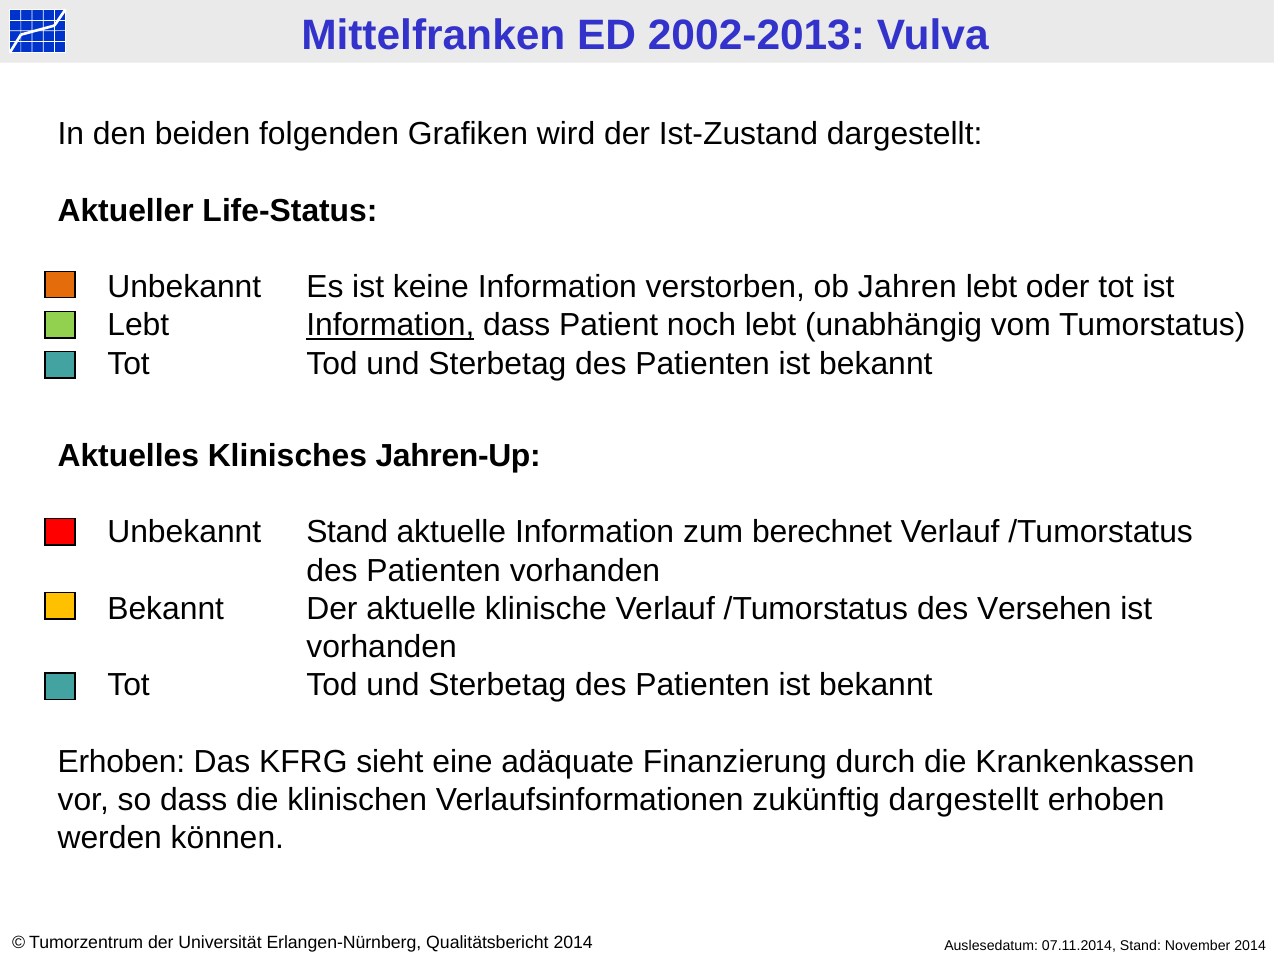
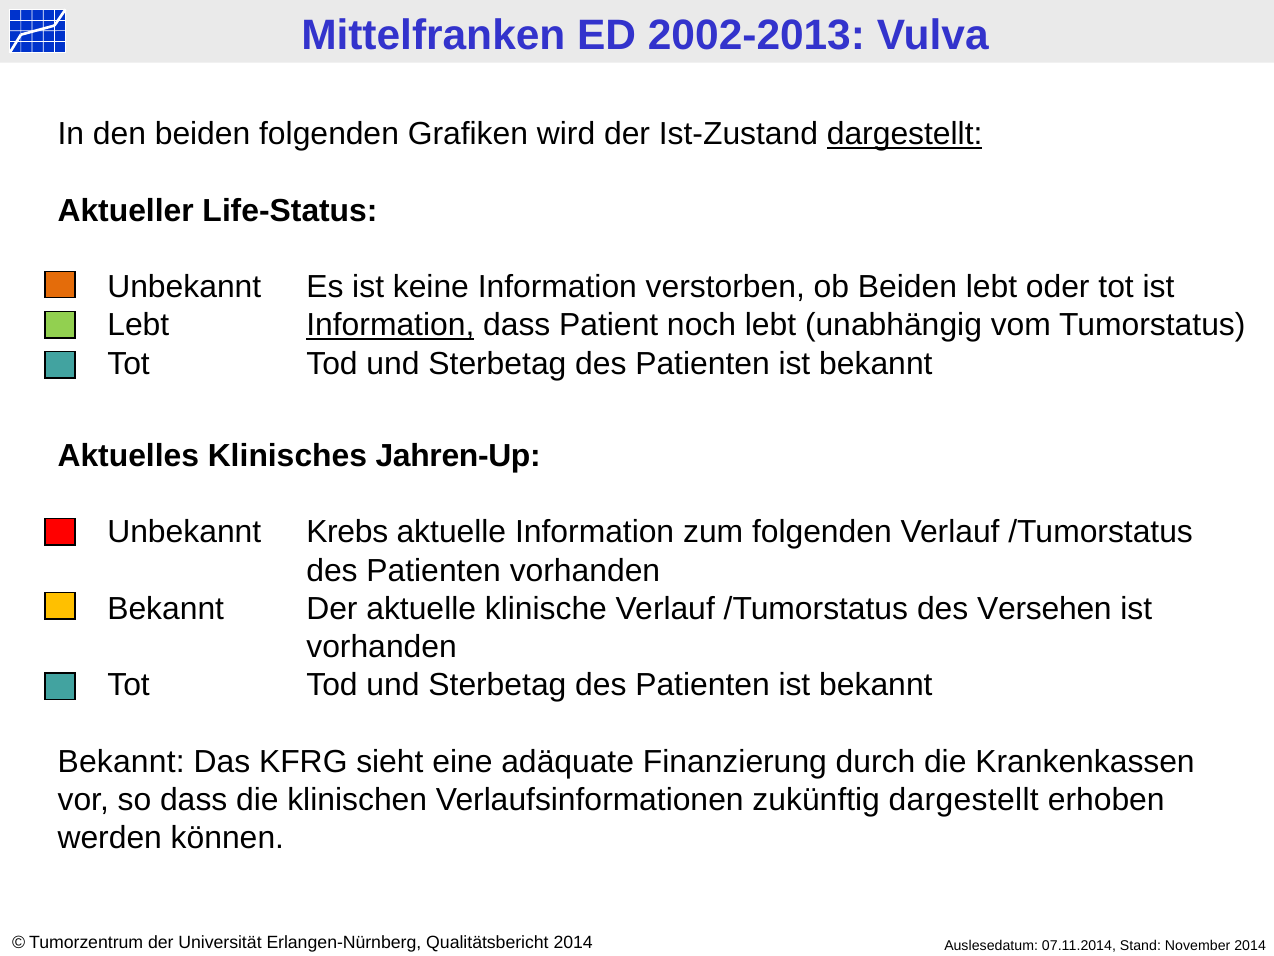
dargestellt underline: none -> present (905, 134)
ob Jahren: Jahren -> Beiden (907, 287)
Unbekannt Stand: Stand -> Krebs (347, 532)
zum berechnet: berechnet -> folgenden (822, 532)
Erhoben: Erhoben -> Bekannt (121, 761)
